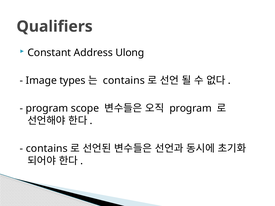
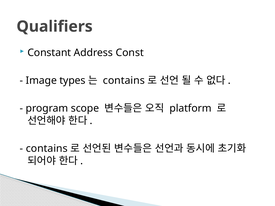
Ulong: Ulong -> Const (130, 53)
program: program -> platform (191, 108)
